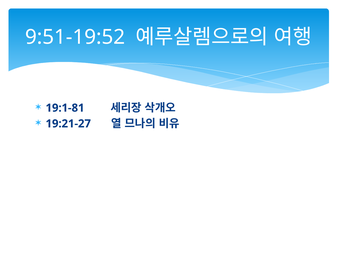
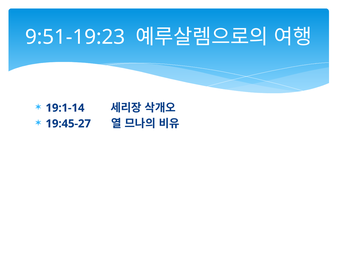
9:51-19:52: 9:51-19:52 -> 9:51-19:23 (75, 37)
19:1-81: 19:1-81 -> 19:1-14 (65, 108)
19:21-27: 19:21-27 -> 19:45-27 (68, 124)
